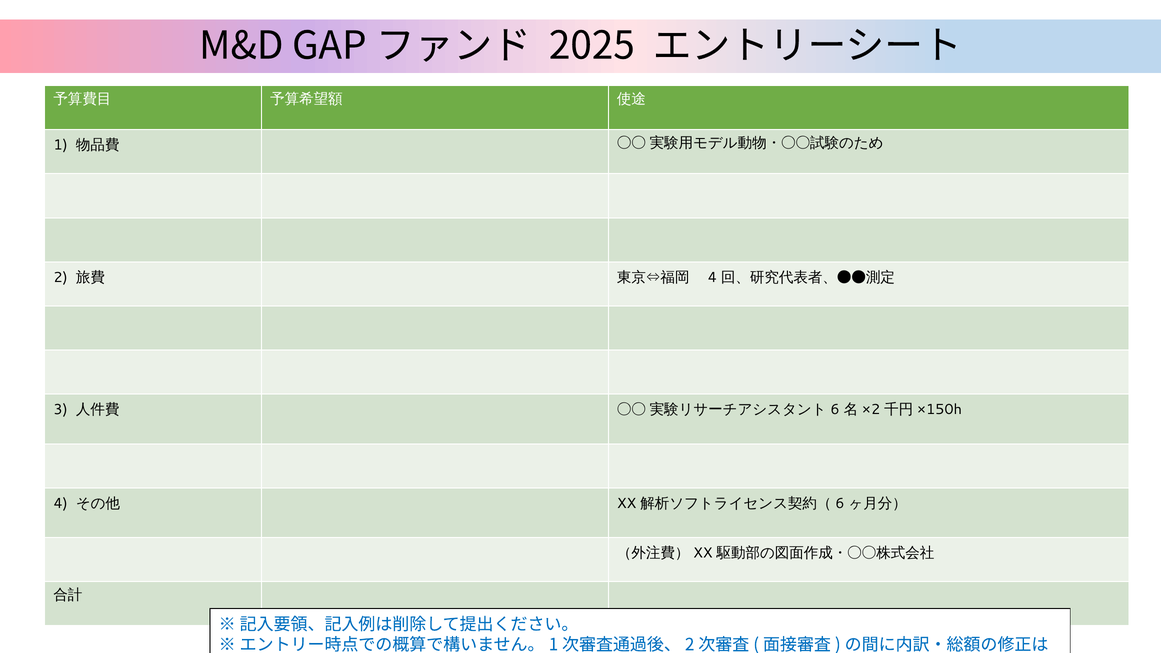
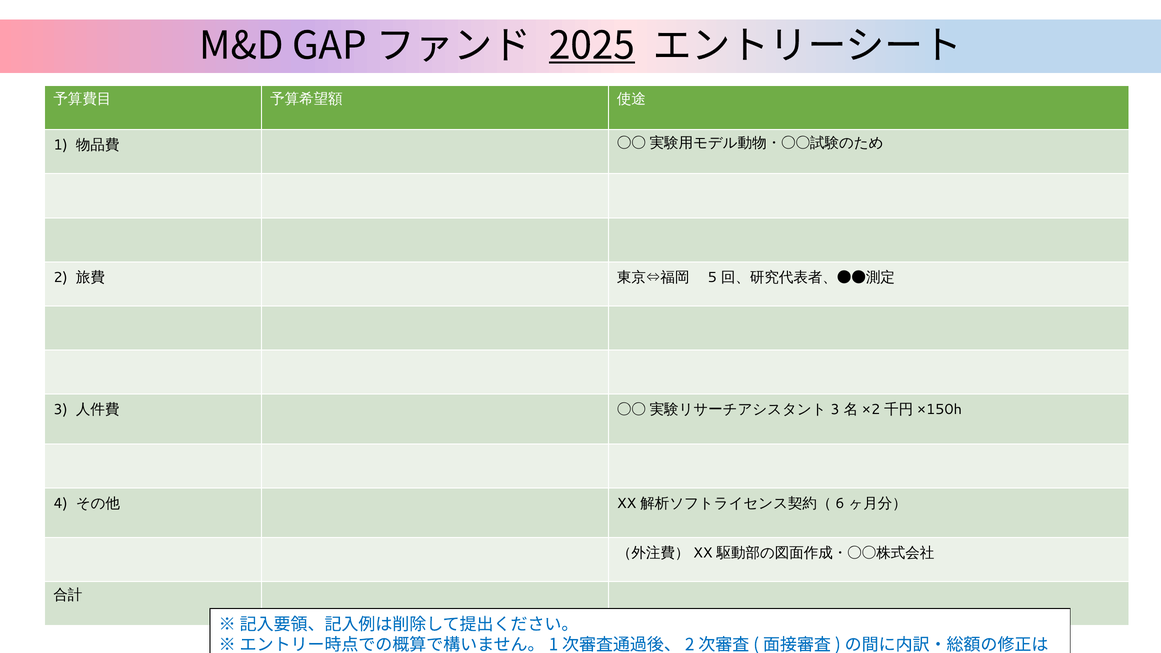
2025 underline: none -> present (592, 46)
4: 4 -> 5 (712, 277)
6: 6 -> 3 (835, 410)
